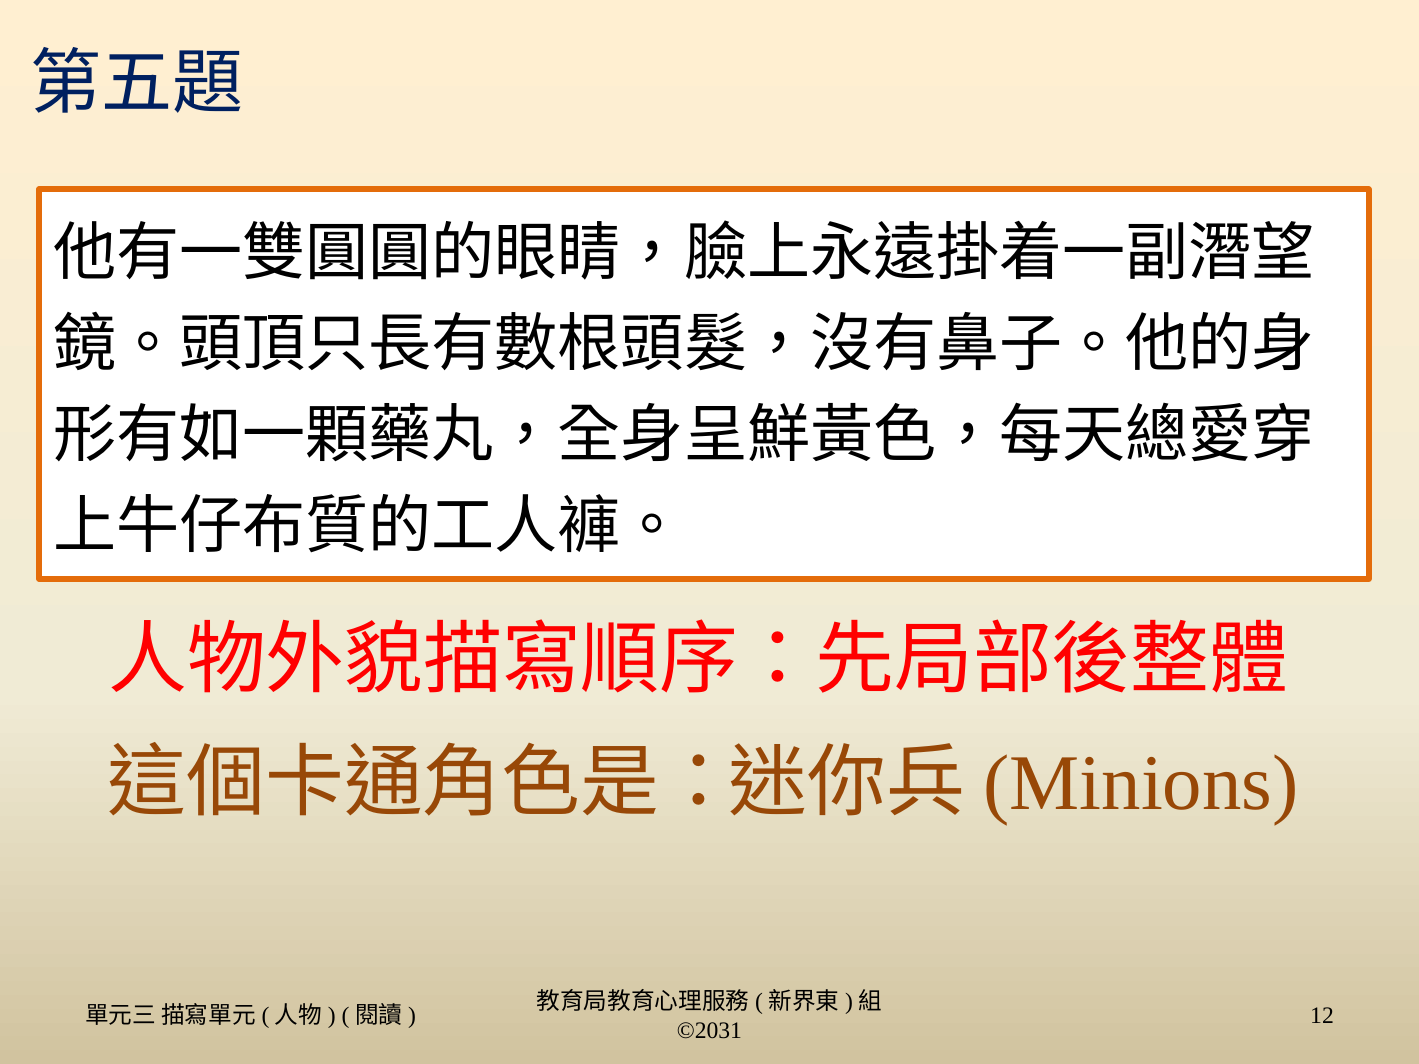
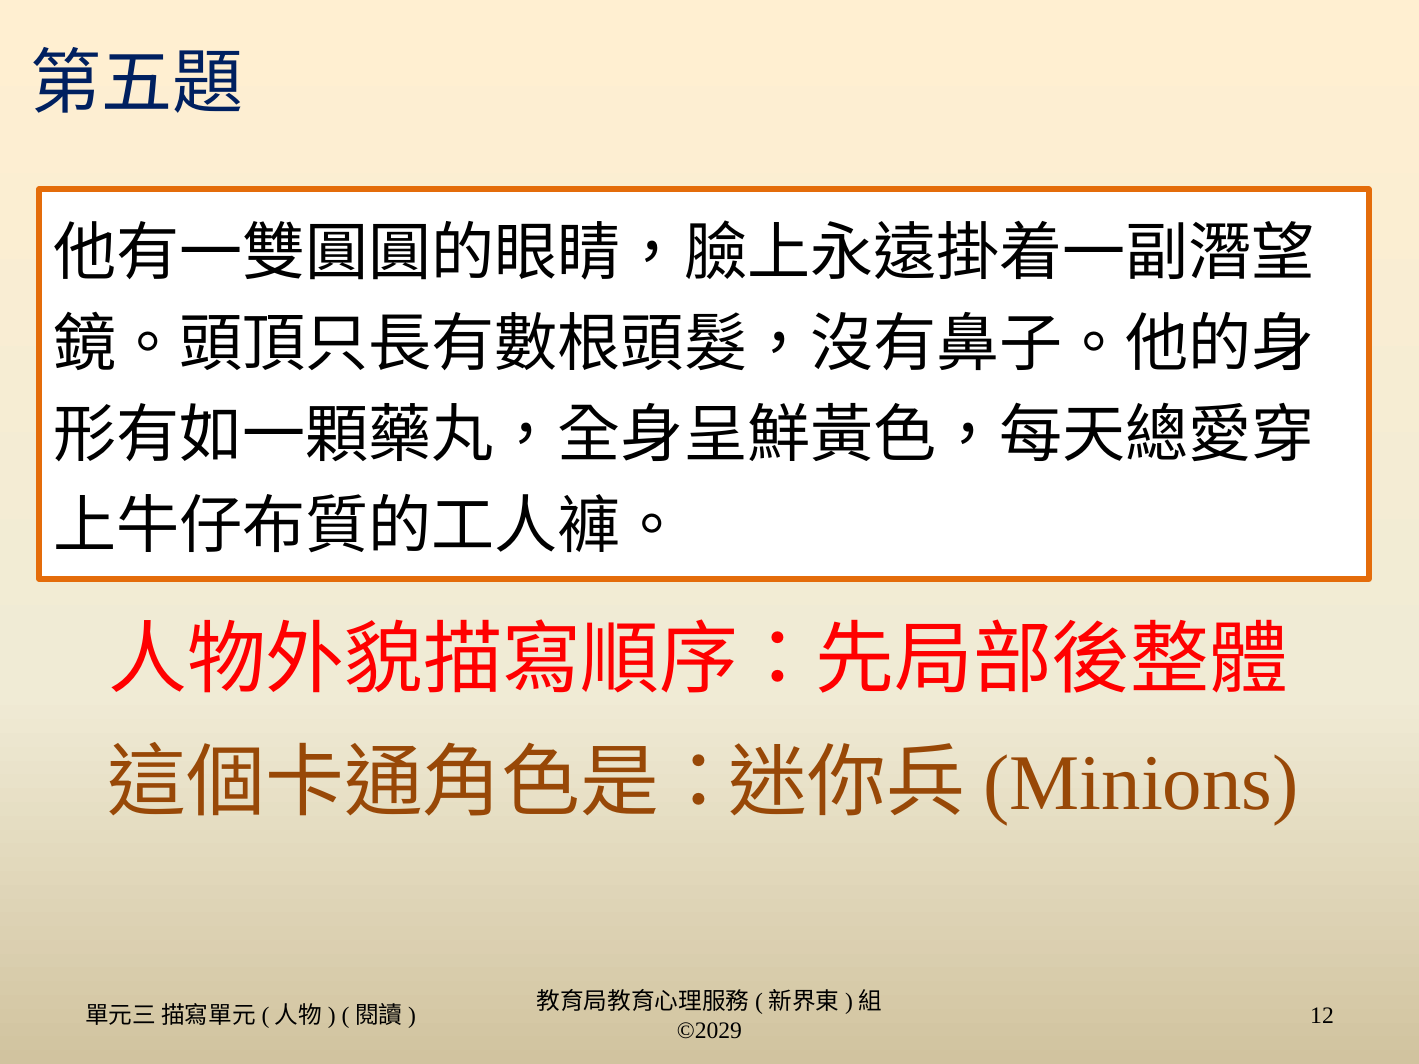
©2031: ©2031 -> ©2029 (709, 1031)
